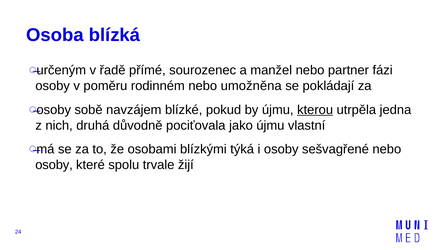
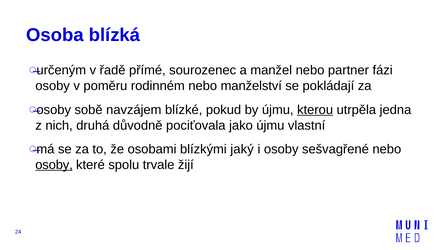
umožněna: umožněna -> manželství (251, 86)
týká: týká -> jaký (242, 149)
osoby underline: none -> present (54, 165)
